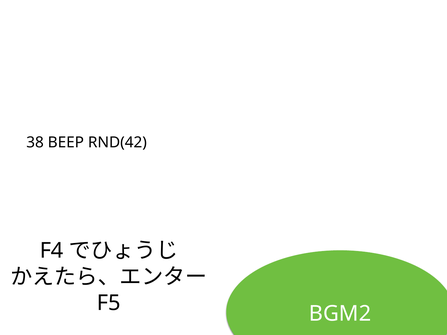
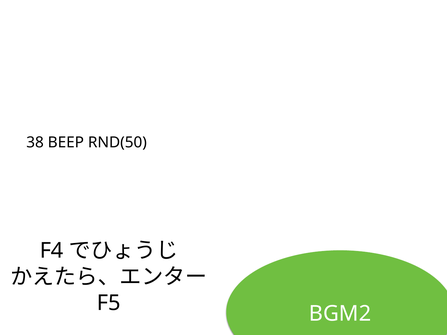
RND(42: RND(42 -> RND(50 (117, 143)
